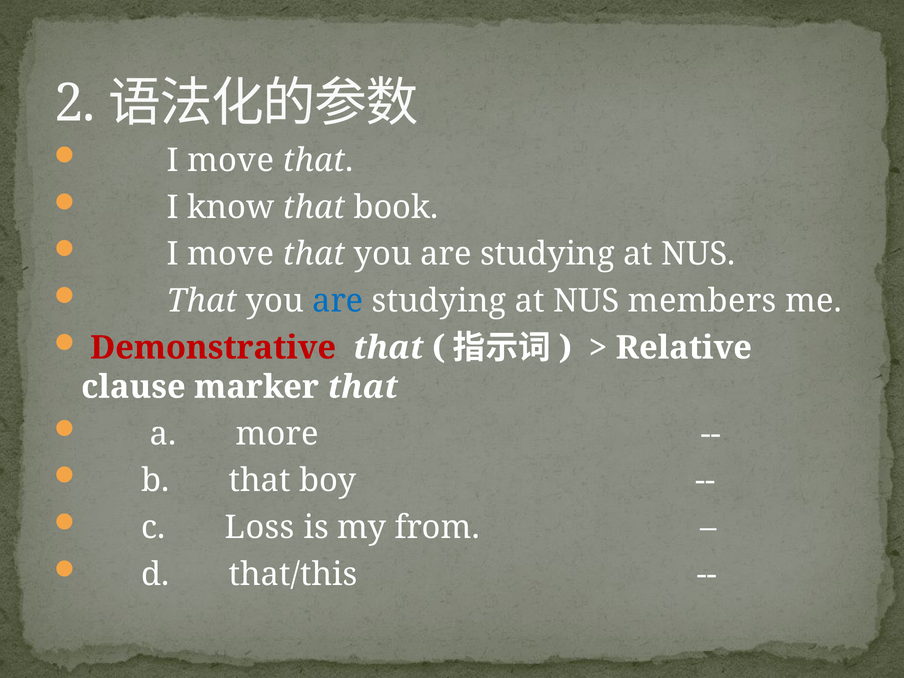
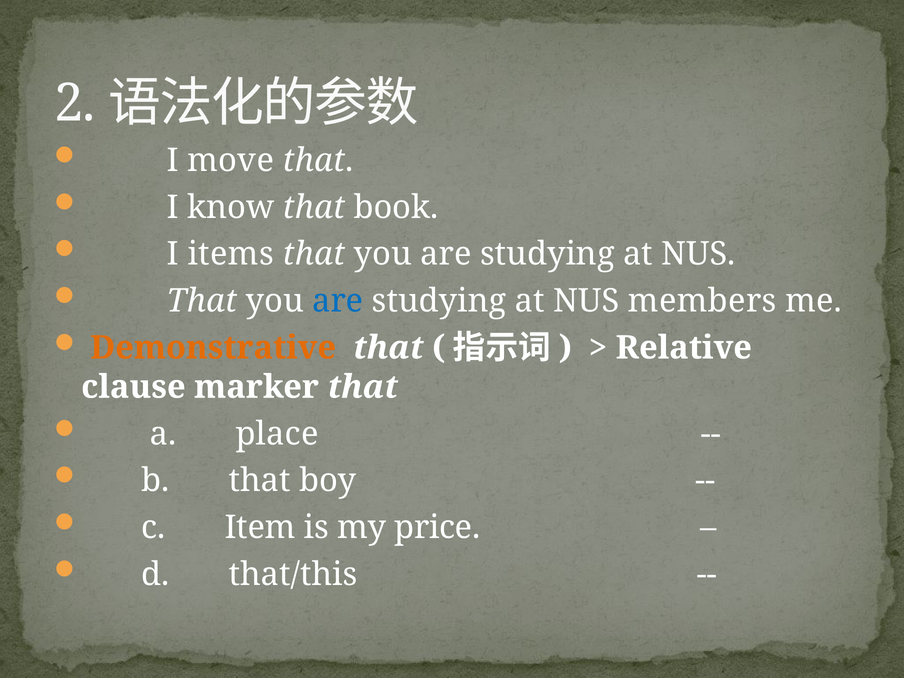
move: move -> items (231, 254)
Demonstrative colour: red -> orange (213, 348)
more: more -> place (277, 434)
Loss: Loss -> Item (260, 527)
from: from -> price (437, 527)
